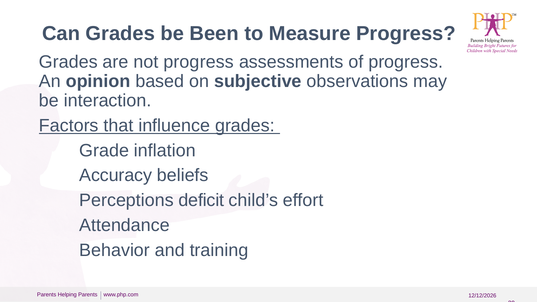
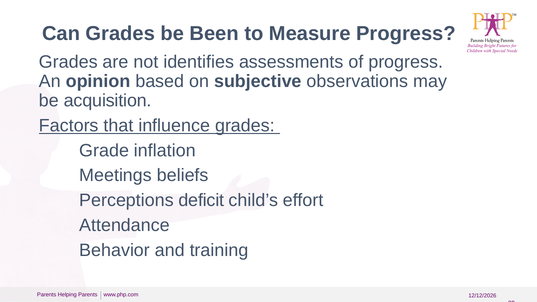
not progress: progress -> identifies (199, 62)
interaction: interaction -> acquisition (108, 101)
Accuracy: Accuracy -> Meetings (116, 175)
